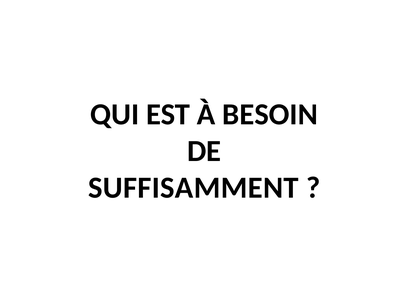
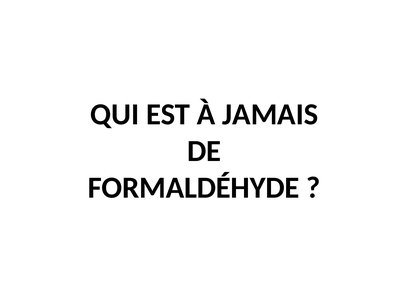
BESOIN: BESOIN -> JAMAIS (270, 114)
SUFFISAMMENT: SUFFISAMMENT -> FORMALDÉHYDE (194, 188)
